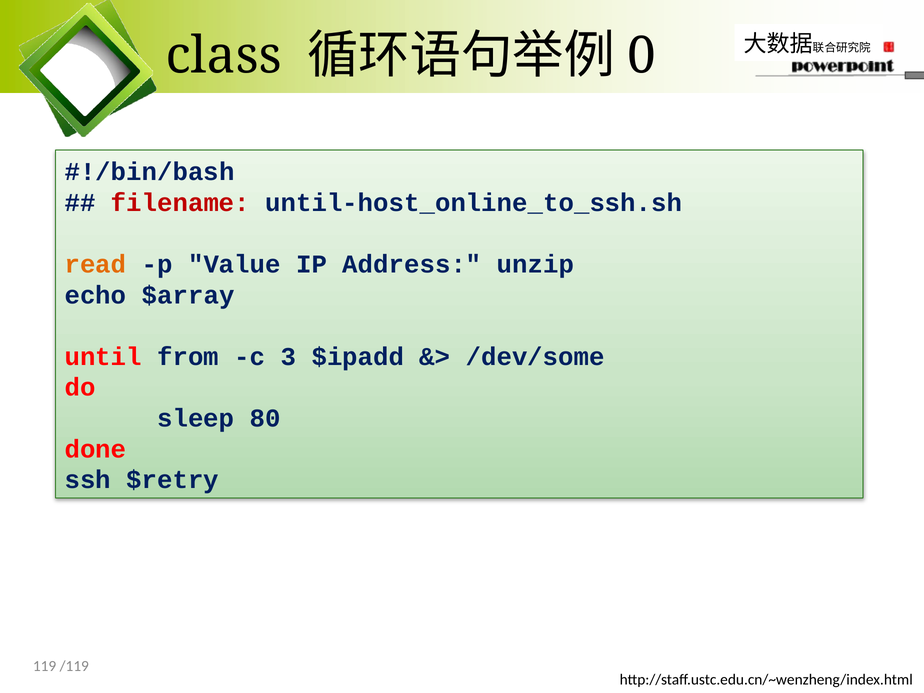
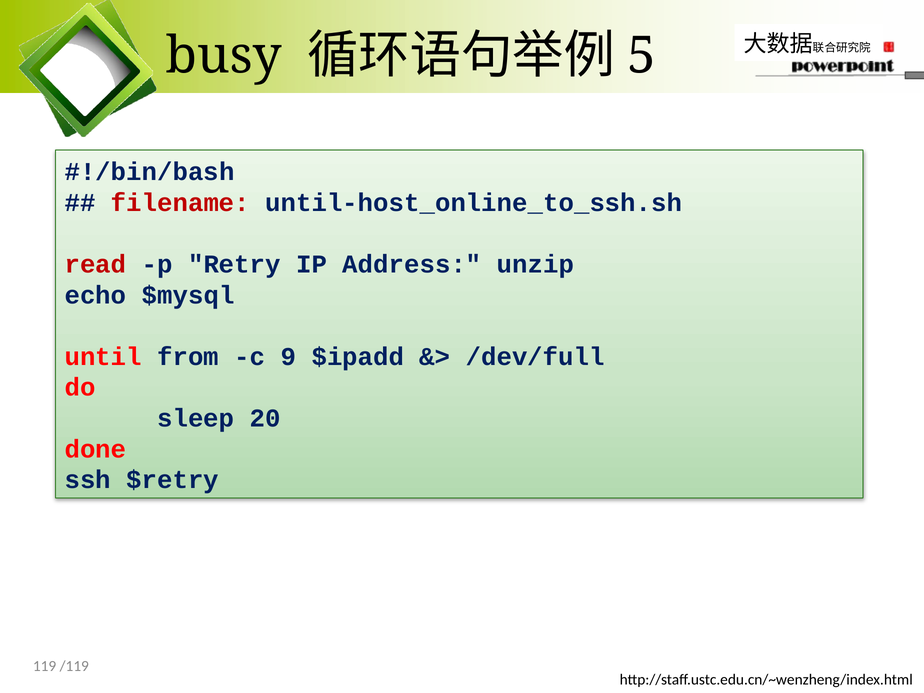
class: class -> busy (224, 56)
0: 0 -> 5 (642, 56)
read colour: orange -> red (95, 264)
Value: Value -> Retry (234, 264)
$array: $array -> $mysql (188, 295)
3: 3 -> 9 (288, 357)
/dev/some: /dev/some -> /dev/full (535, 357)
80: 80 -> 20 (265, 418)
